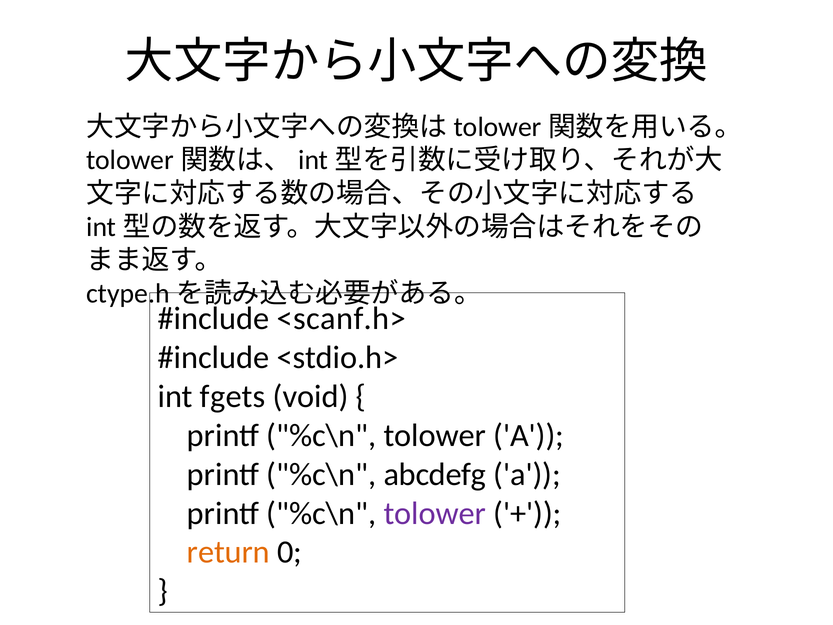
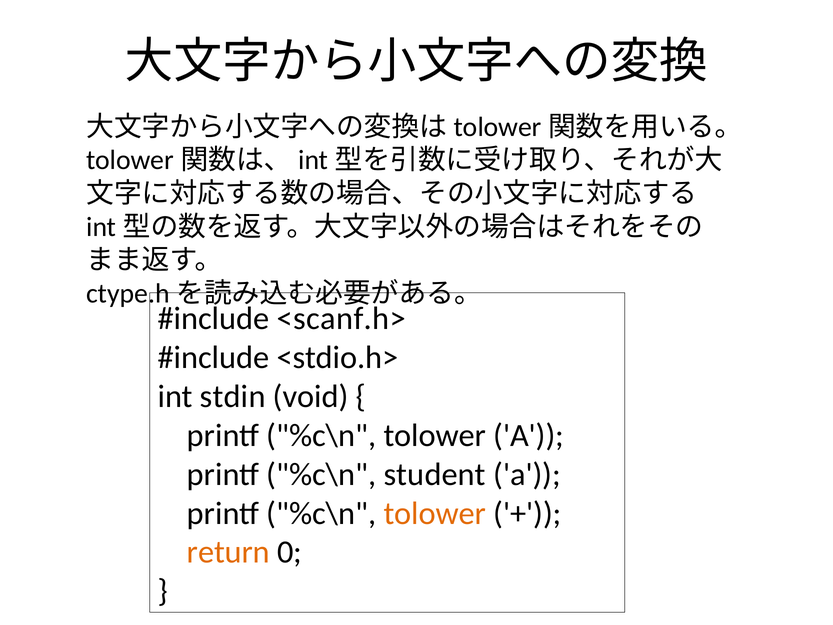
fgets: fgets -> stdin (233, 396)
abcdefg: abcdefg -> student (435, 474)
tolower colour: purple -> orange (435, 513)
